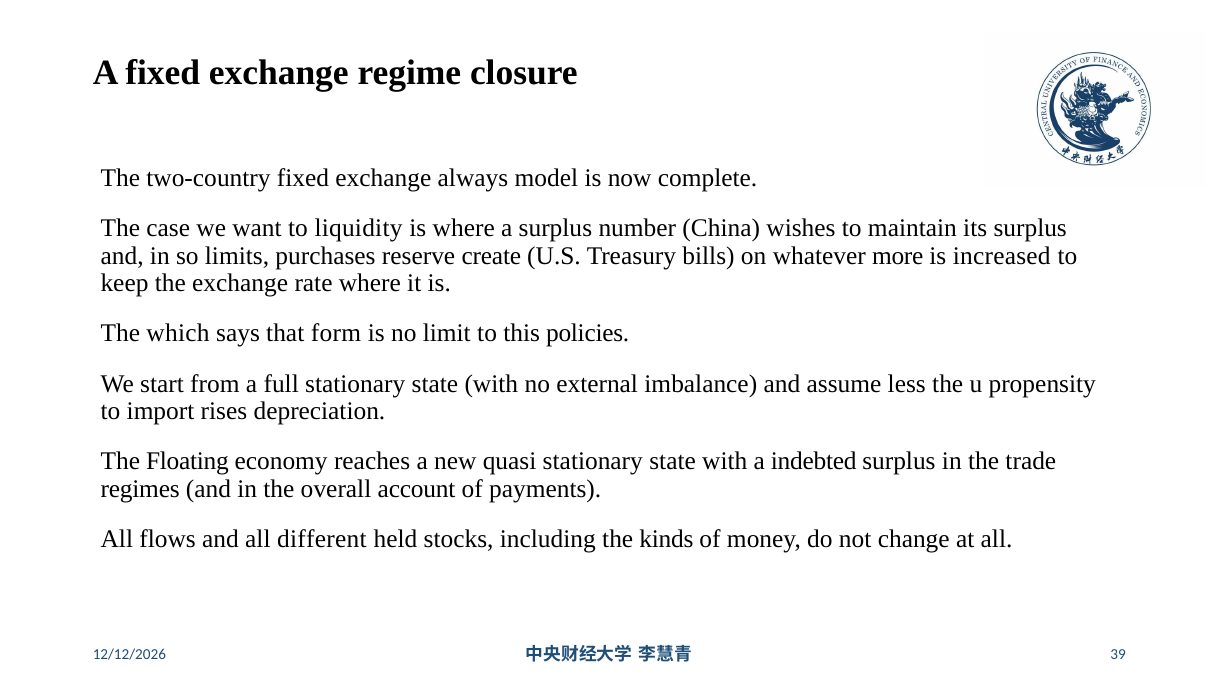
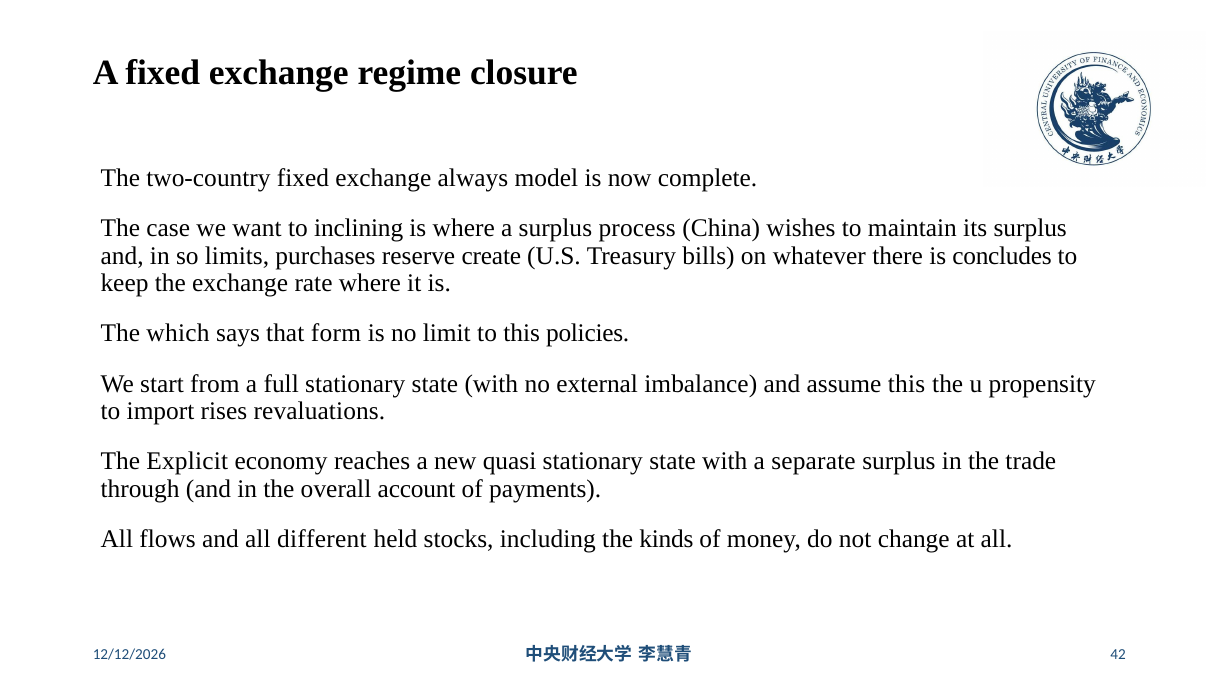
liquidity: liquidity -> inclining (359, 229)
number: number -> process (637, 229)
more: more -> there (898, 256)
increased: increased -> concludes (1002, 256)
assume less: less -> this (907, 384)
depreciation: depreciation -> revaluations (319, 411)
Floating: Floating -> Explicit (187, 462)
indebted: indebted -> separate (814, 462)
regimes: regimes -> through (140, 489)
39: 39 -> 42 (1118, 654)
